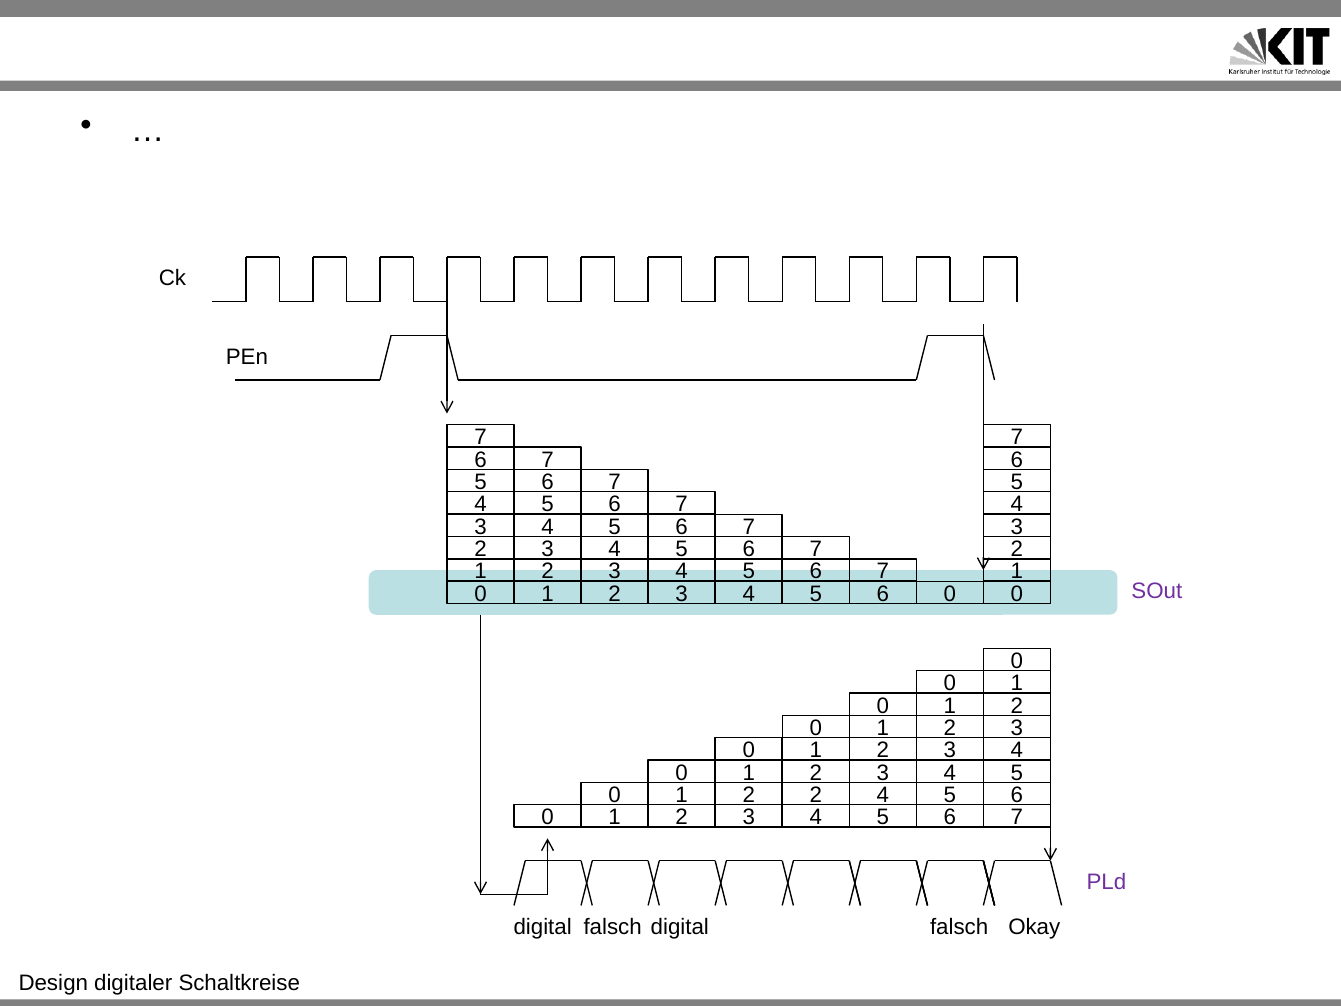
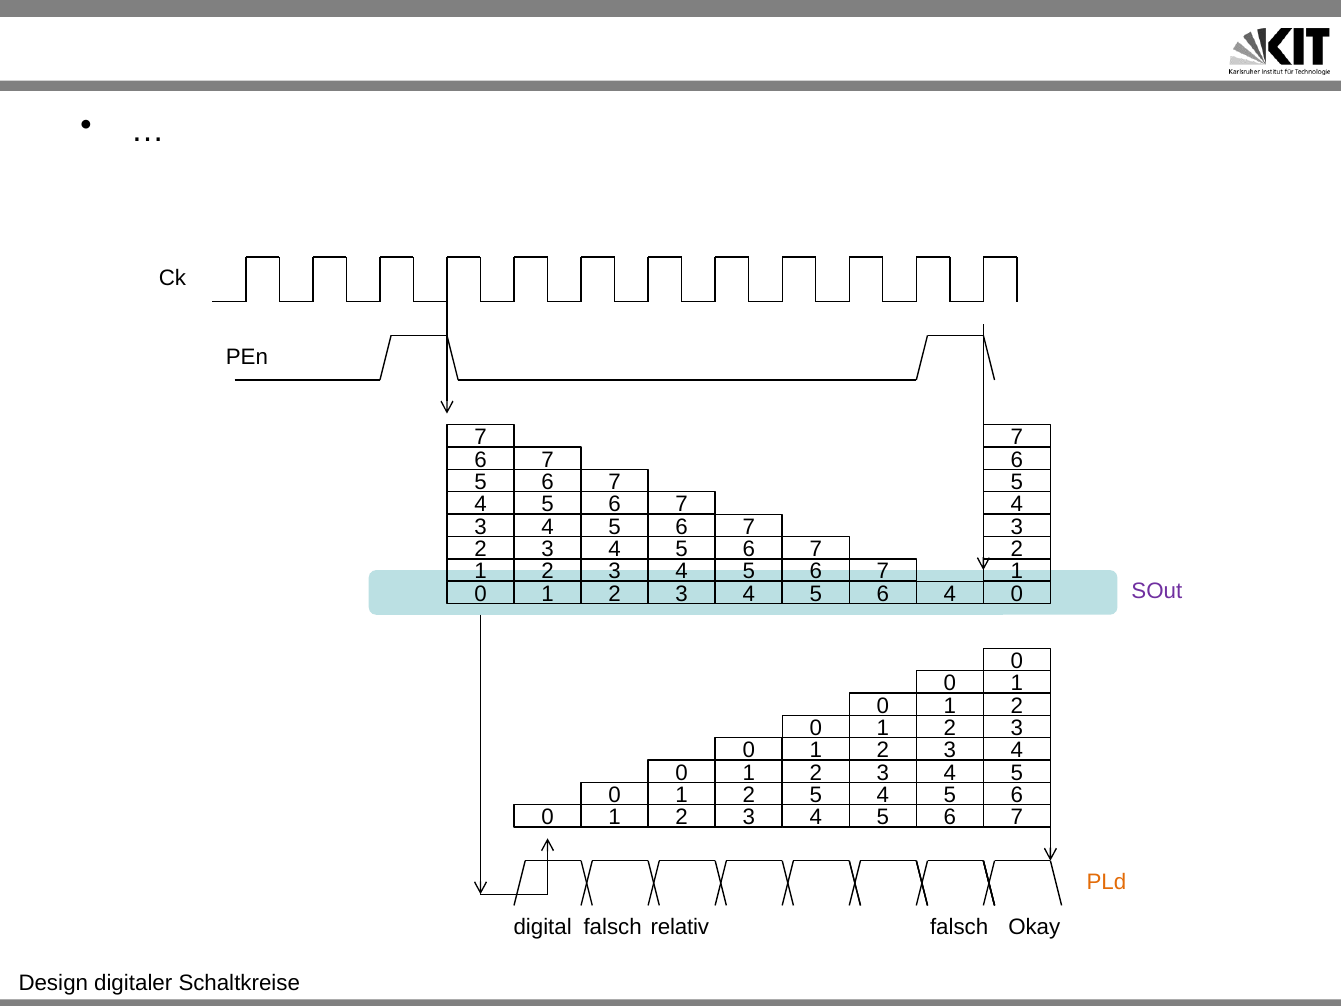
6 0: 0 -> 4 (950, 594)
2 2: 2 -> 5 (816, 795)
PLd colour: purple -> orange (1106, 882)
falsch digital: digital -> relativ (680, 927)
